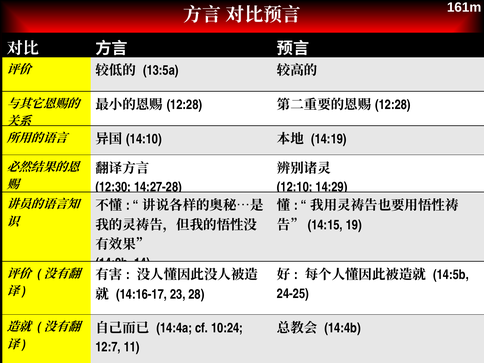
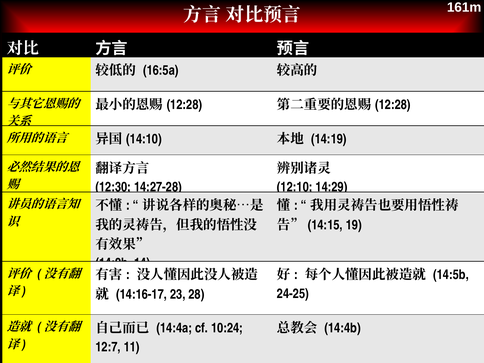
13:5a: 13:5a -> 16:5a (161, 70)
